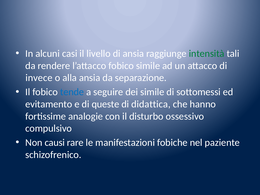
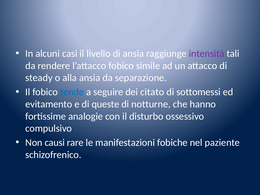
intensità colour: green -> purple (207, 54)
invece: invece -> steady (39, 78)
dei simile: simile -> citato (152, 92)
didattica: didattica -> notturne (151, 104)
